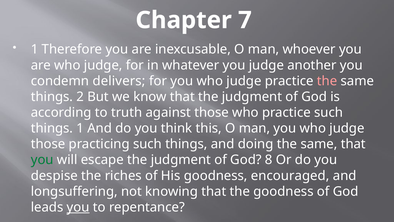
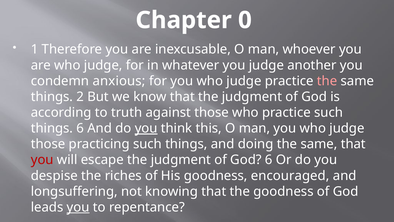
7: 7 -> 0 (245, 20)
delivers: delivers -> anxious (119, 81)
things 1: 1 -> 6 (80, 128)
you underline: none -> present (146, 128)
you colour: green -> red (42, 160)
God 8: 8 -> 6 (269, 160)
